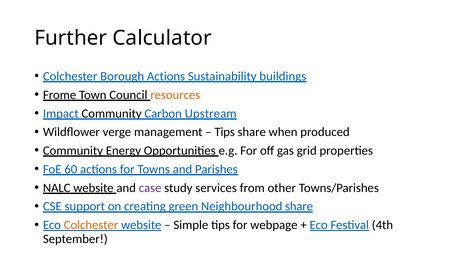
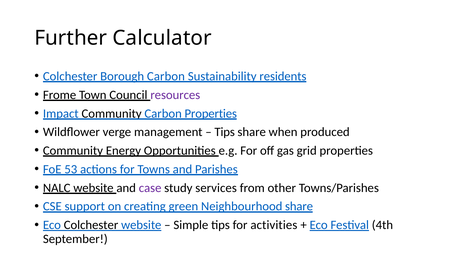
Borough Actions: Actions -> Carbon (166, 76)
buildings: buildings -> residents (283, 76)
resources colour: orange -> purple (175, 95)
Carbon Upstream: Upstream -> Properties (211, 114)
60: 60 -> 53 (71, 169)
Colchester colour: orange -> black (91, 225)
webpage: webpage -> activities (274, 225)
